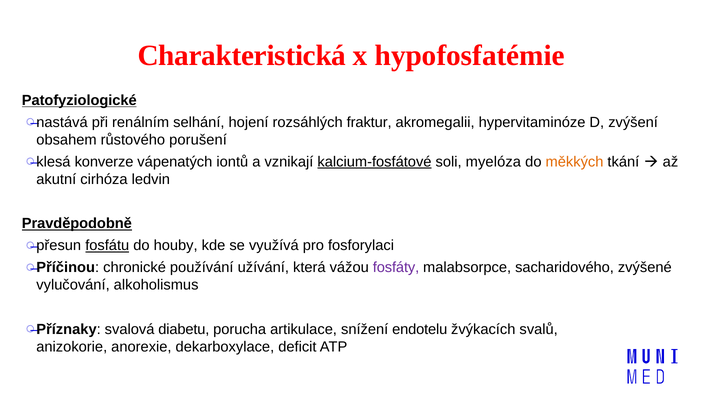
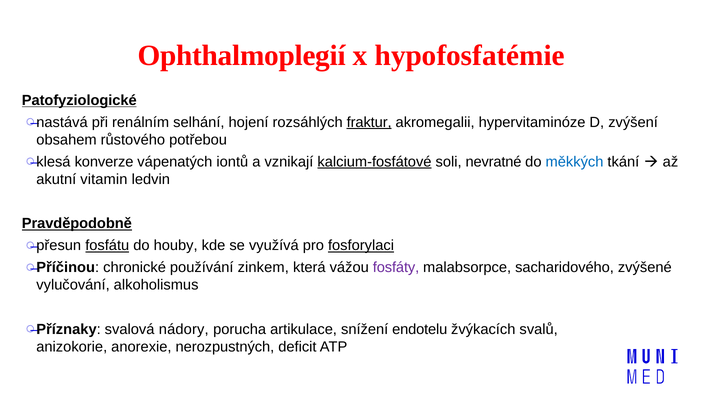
Charakteristická: Charakteristická -> Ophthalmoplegií (242, 55)
fraktur underline: none -> present (369, 122)
porušení: porušení -> potřebou (198, 140)
myelóza: myelóza -> nevratné (494, 162)
měkkých colour: orange -> blue (575, 162)
cirhóza: cirhóza -> vitamin (104, 179)
fosforylaci underline: none -> present (361, 245)
užívání: užívání -> zinkem (263, 267)
diabetu: diabetu -> nádory (184, 329)
dekarboxylace: dekarboxylace -> nerozpustných (225, 346)
